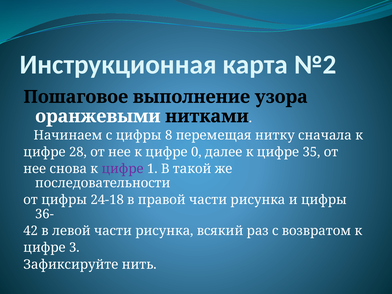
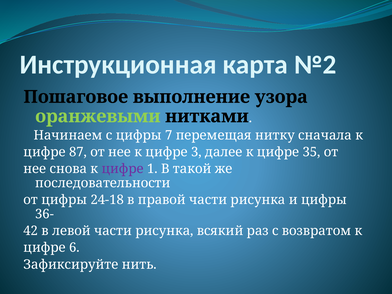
оранжевыми colour: white -> light green (98, 116)
8: 8 -> 7 (169, 135)
28: 28 -> 87 (78, 152)
0: 0 -> 3 (196, 152)
3: 3 -> 6 (74, 248)
